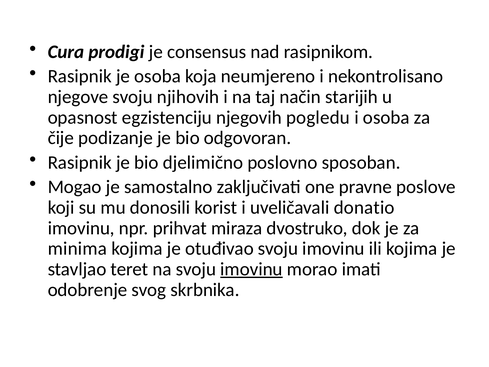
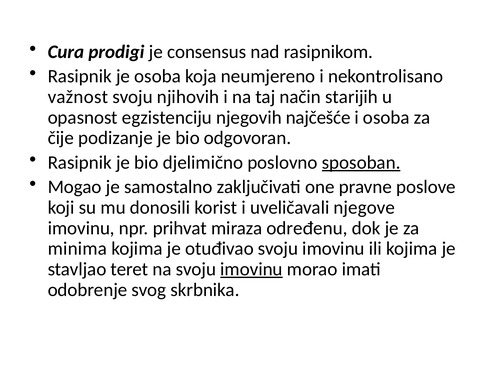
njegove: njegove -> važnost (78, 97)
pogledu: pogledu -> najčešće (318, 117)
sposoban underline: none -> present (361, 162)
donatio: donatio -> njegove (364, 207)
dvostruko: dvostruko -> određenu (307, 228)
